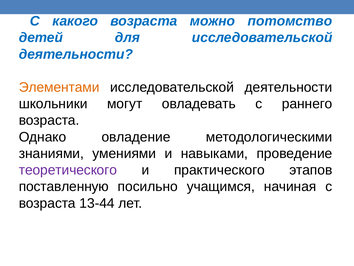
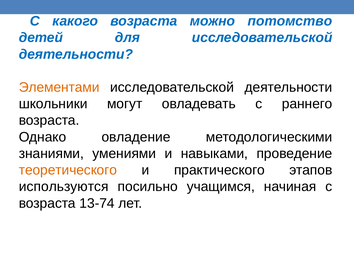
теоретического colour: purple -> orange (68, 170)
поставленную: поставленную -> используются (64, 186)
13-44: 13-44 -> 13-74 (97, 203)
